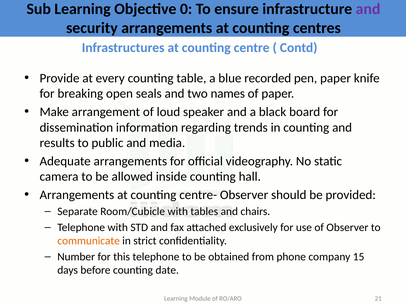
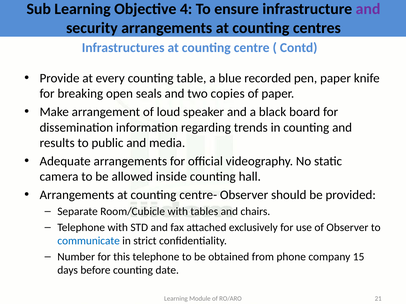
0: 0 -> 4 (186, 9)
names: names -> copies (228, 94)
communicate colour: orange -> blue (89, 241)
